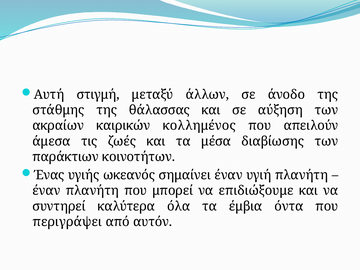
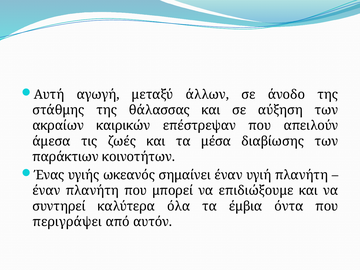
στιγμή: στιγμή -> αγωγή (98, 94)
κολλημένος: κολλημένος -> επέστρεψαν (199, 126)
